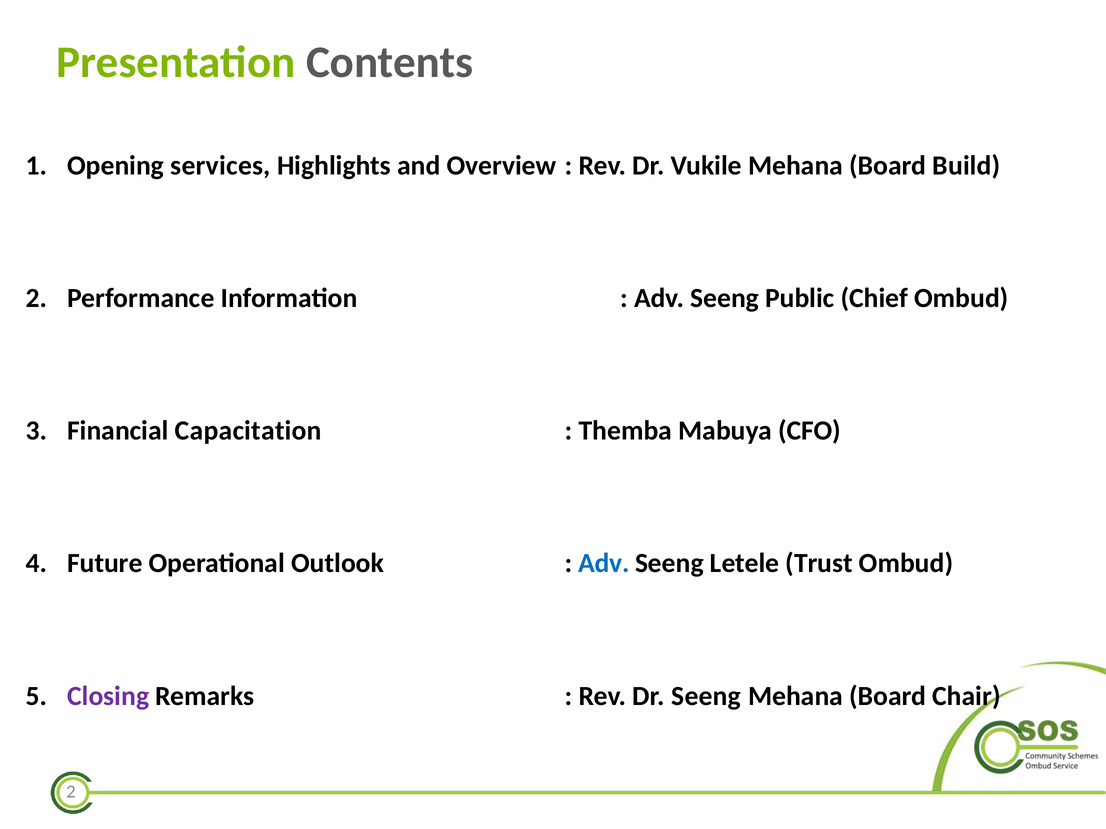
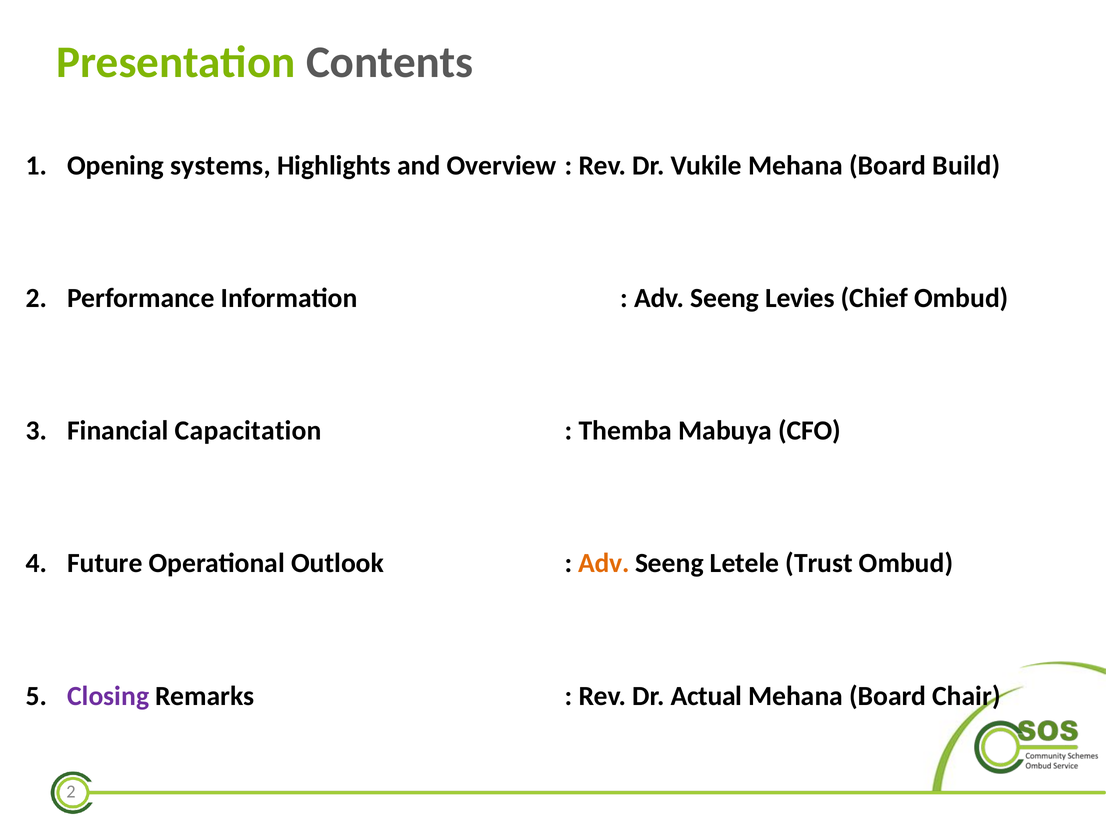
services: services -> systems (220, 165)
Public: Public -> Levies (800, 298)
Adv colour: blue -> orange (604, 564)
Dr Seeng: Seeng -> Actual (706, 696)
